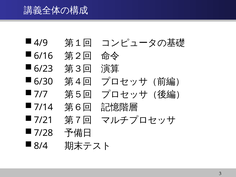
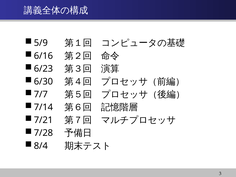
4/9: 4/9 -> 5/9 (41, 43)
